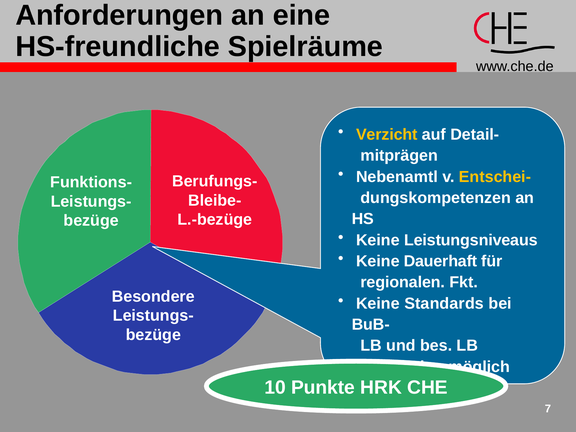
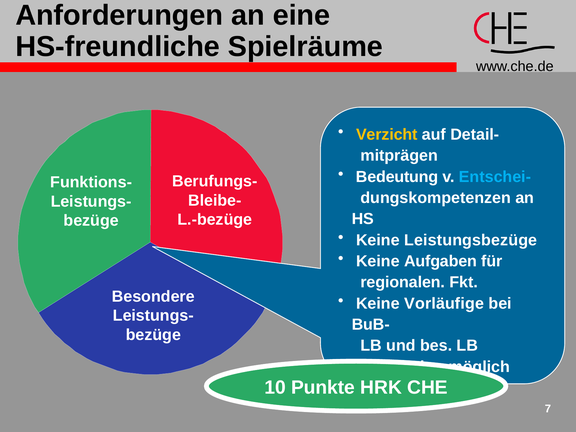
Nebenamtl: Nebenamtl -> Bedeutung (397, 177)
Entschei- colour: yellow -> light blue (495, 177)
Leistungsniveaus: Leistungsniveaus -> Leistungsbezüge (471, 240)
Dauerhaft: Dauerhaft -> Aufgaben (441, 261)
Standards: Standards -> Vorläufige (444, 303)
